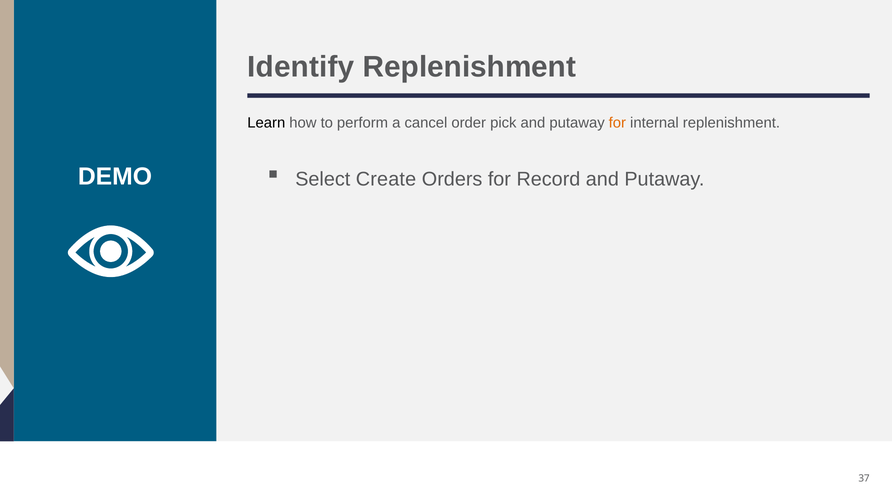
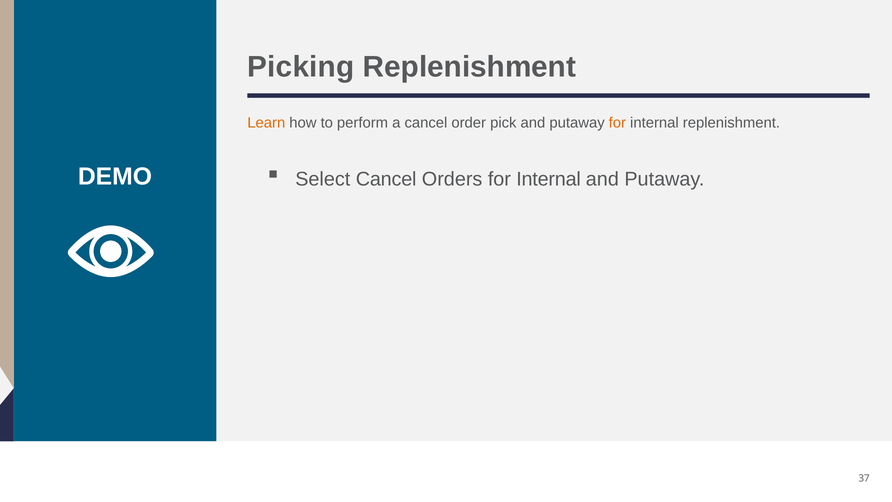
Identify: Identify -> Picking (301, 67)
Learn colour: black -> orange (266, 123)
Select Create: Create -> Cancel (386, 179)
Orders for Record: Record -> Internal (549, 179)
